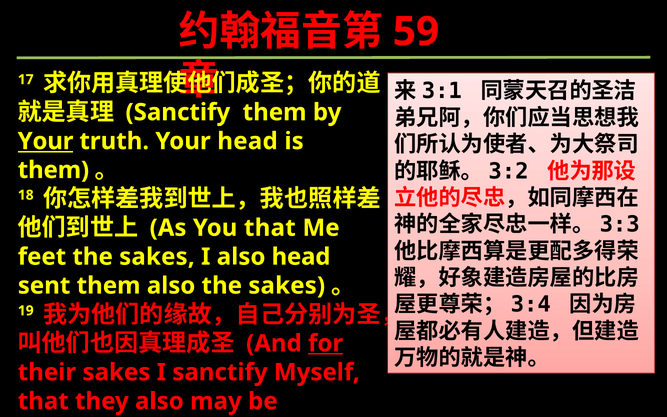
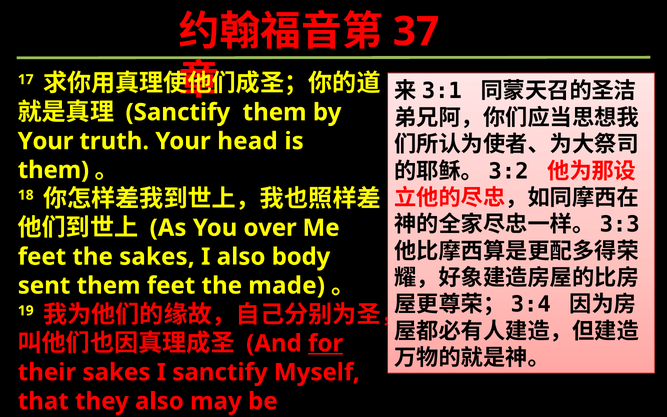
59: 59 -> 37 (416, 32)
Your underline: present -> none (46, 141)
You that: that -> over (270, 228)
also head: head -> body (301, 257)
them also: also -> feet (171, 286)
sakes: sakes -> made (287, 286)
